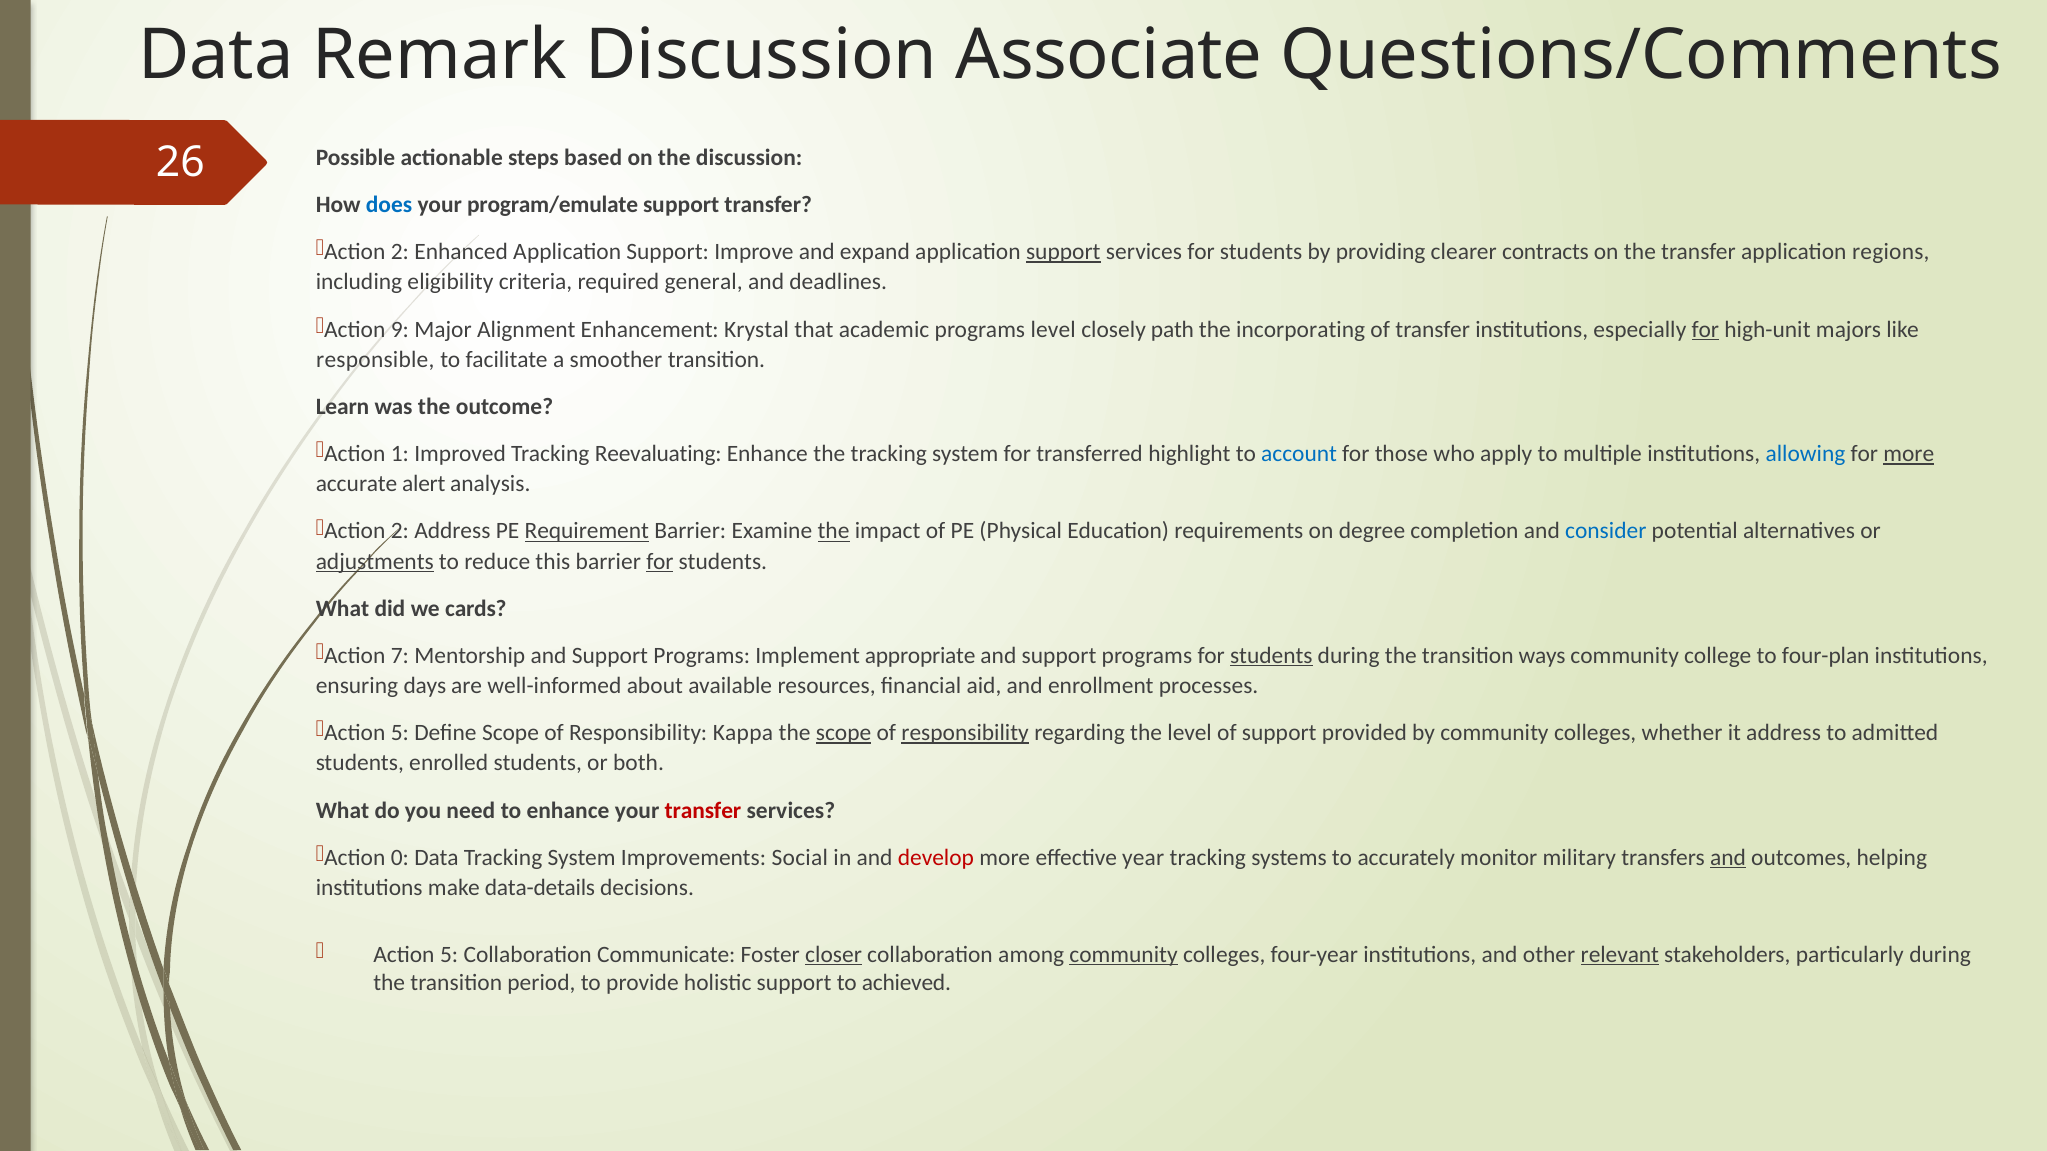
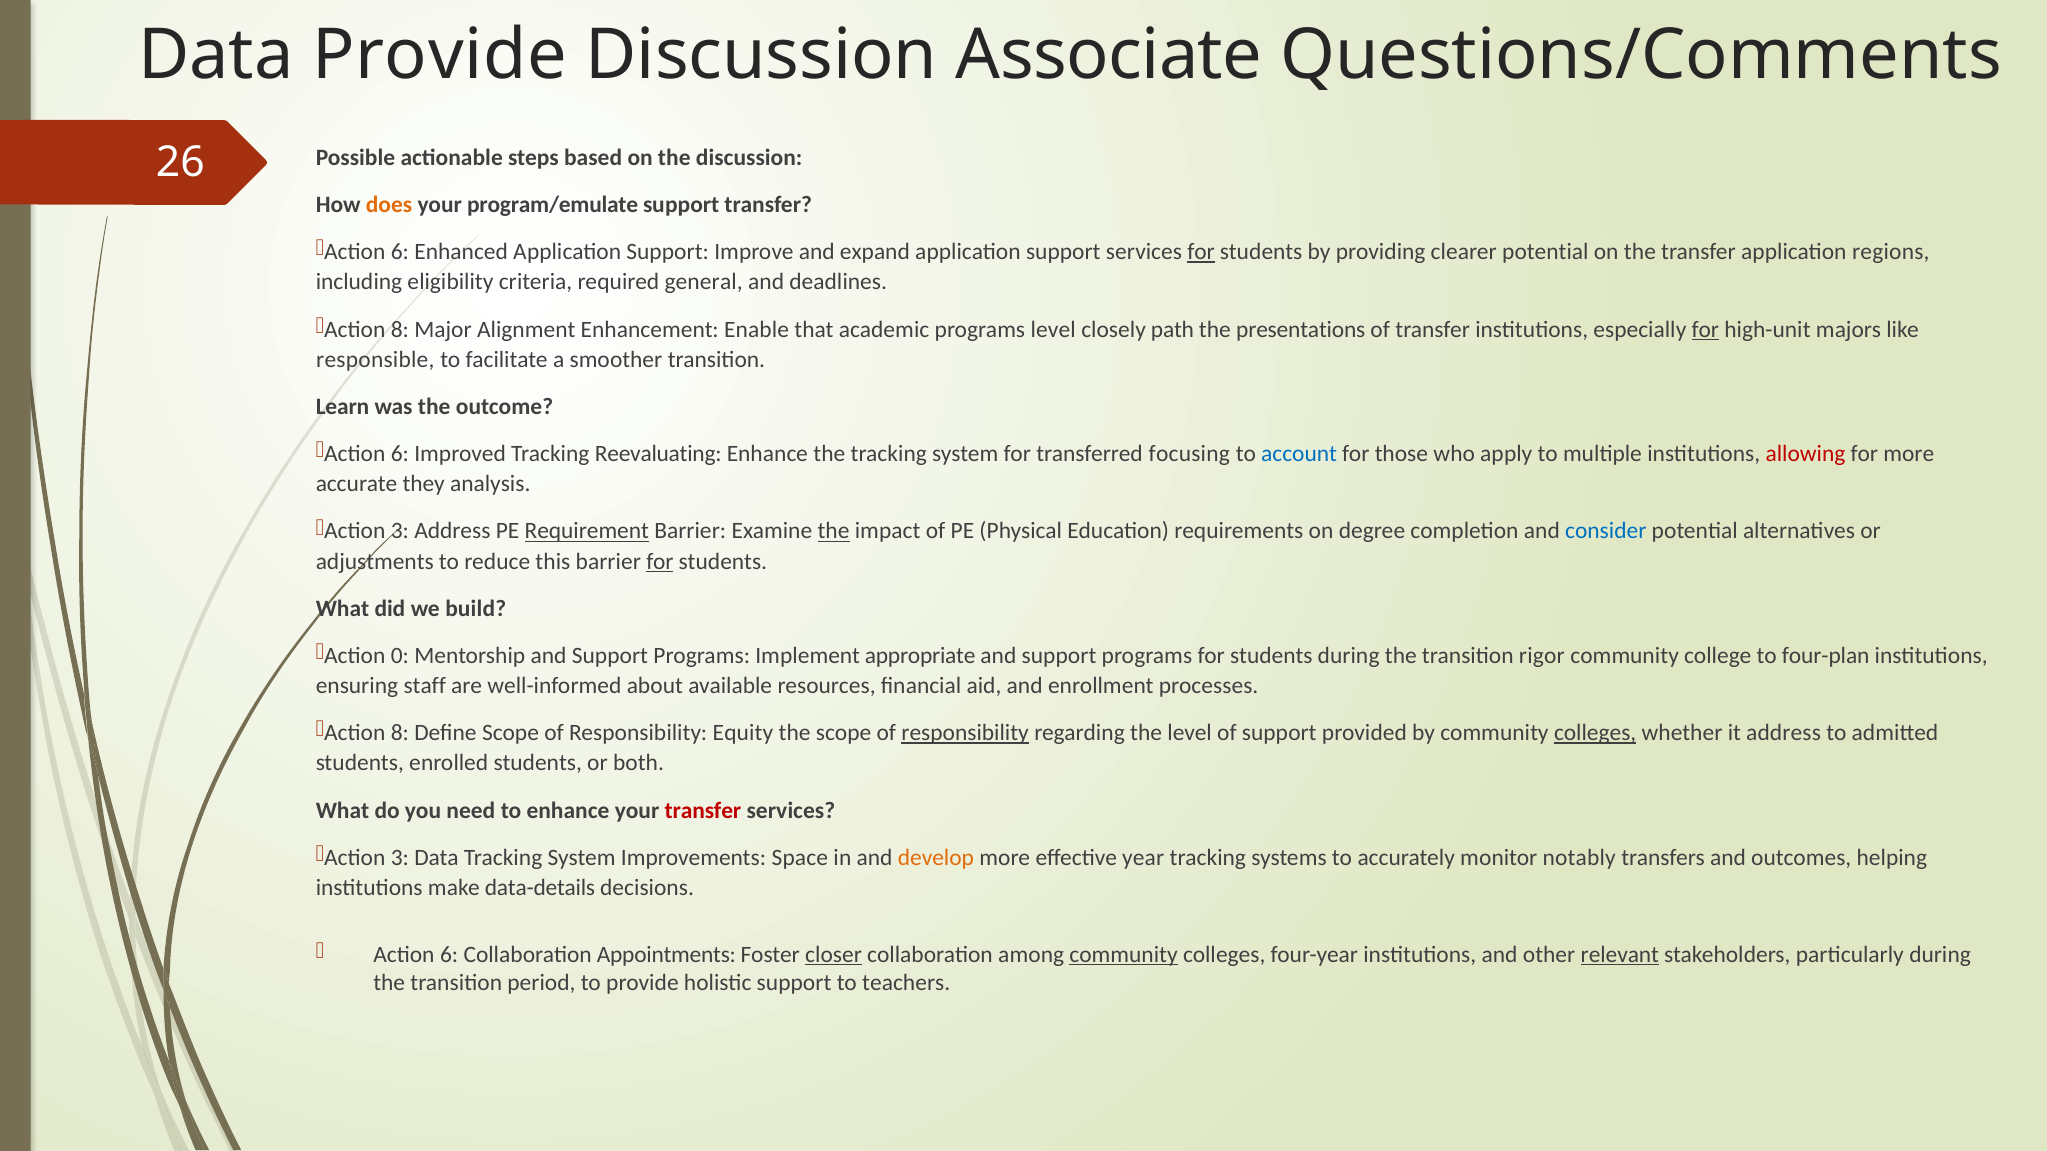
Data Remark: Remark -> Provide (439, 55)
does colour: blue -> orange (389, 205)
2: 2 -> 6 (400, 252)
support underline: present -> none (1063, 252)
for underline: none -> present (1201, 252)
clearer contracts: contracts -> potential (1545, 252)
9: 9 -> 8 (400, 329)
Krystal: Krystal -> Enable (757, 329)
incorporating: incorporating -> presentations (1301, 329)
1: 1 -> 6 (400, 454)
highlight: highlight -> focusing (1189, 454)
allowing colour: blue -> red (1805, 454)
more underline: present -> none (1909, 454)
alert: alert -> they (424, 484)
2: 2 -> 3 (400, 531)
adjustments underline: present -> none (375, 562)
cards: cards -> build (476, 609)
7: 7 -> 0 (400, 656)
students underline: present -> none (1271, 656)
ways: ways -> rigor (1542, 656)
days: days -> staff (425, 686)
5: 5 -> 8 (400, 733)
Kappa: Kappa -> Equity (743, 733)
scope underline: present -> none (844, 733)
colleges underline: none -> present (1595, 733)
0: 0 -> 3 (400, 858)
Social: Social -> Space (800, 858)
develop colour: red -> orange (936, 858)
military: military -> notably (1579, 858)
and underline: present -> none (1728, 858)
Action 5: 5 -> 6 (449, 955)
Communicate: Communicate -> Appointments (666, 955)
achieved: achieved -> teachers (906, 983)
